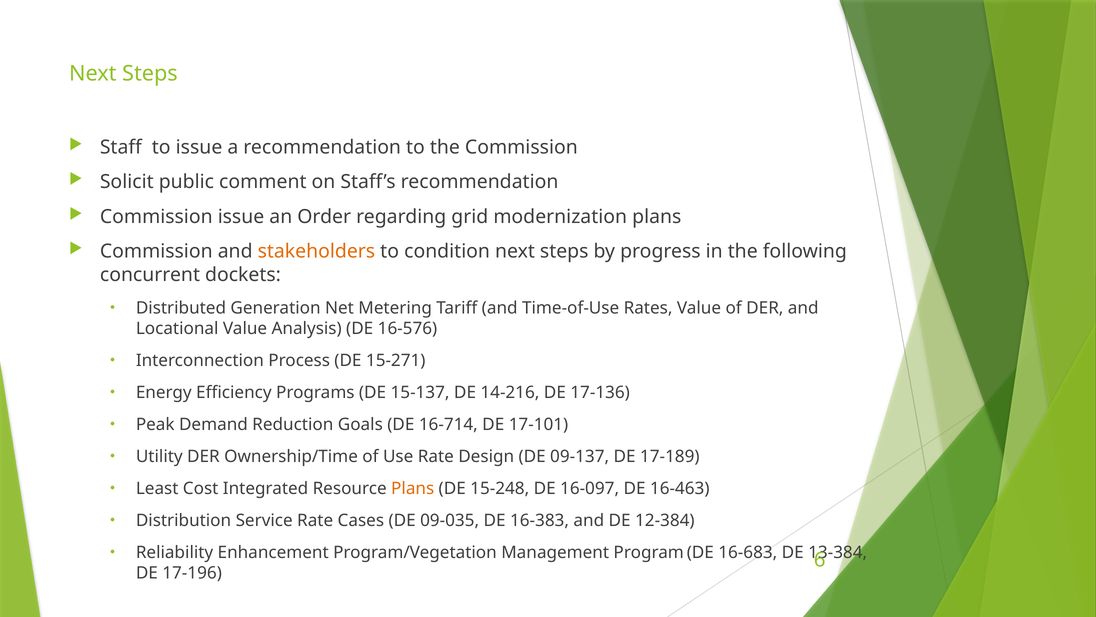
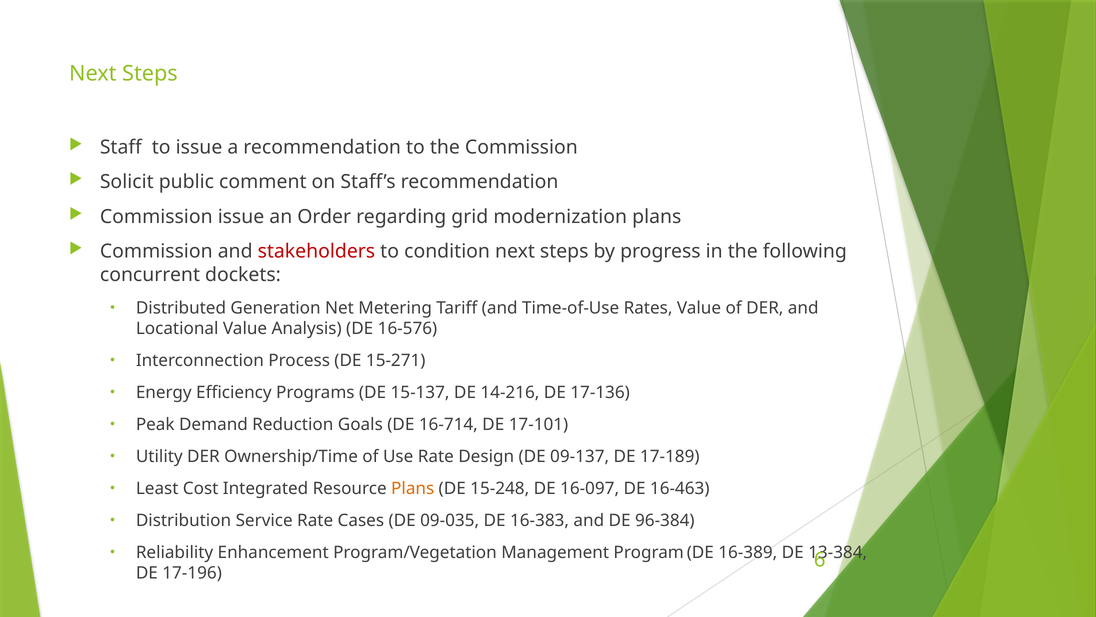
stakeholders colour: orange -> red (316, 251)
12-384: 12-384 -> 96-384 (665, 520)
16-683: 16-683 -> 16-389 (748, 552)
